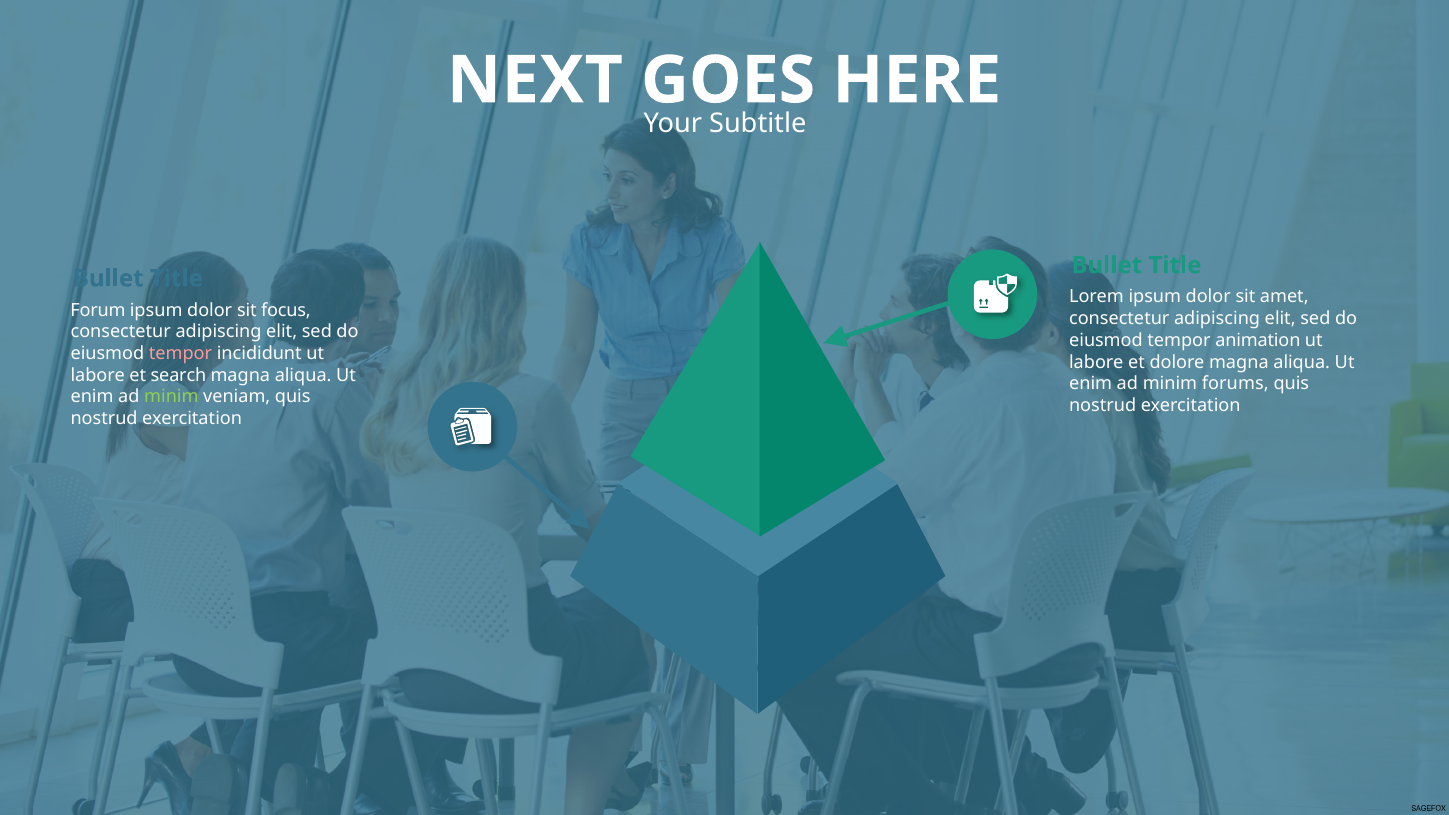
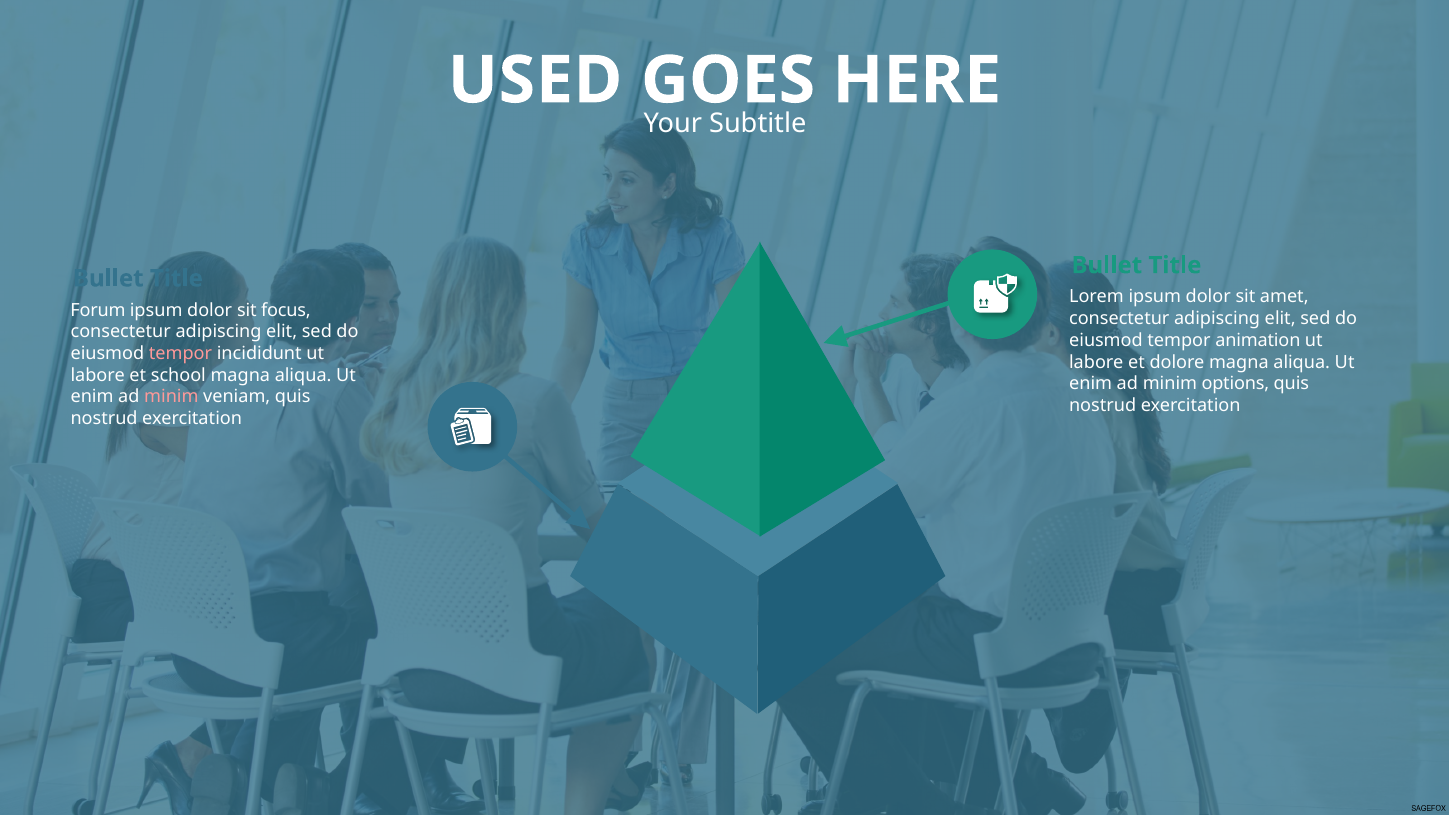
NEXT: NEXT -> USED (535, 80)
search: search -> school (178, 375)
forums: forums -> options (1235, 384)
minim colour: light green -> pink (171, 397)
